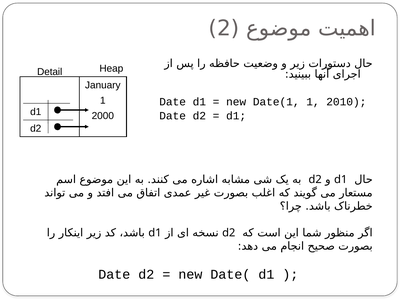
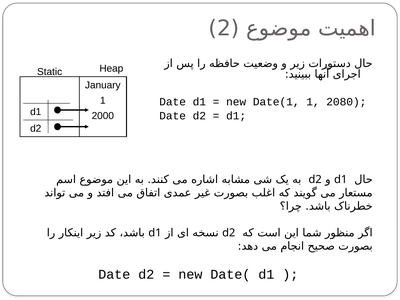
Detail: Detail -> Static (50, 72)
2010: 2010 -> 2080 (346, 102)
